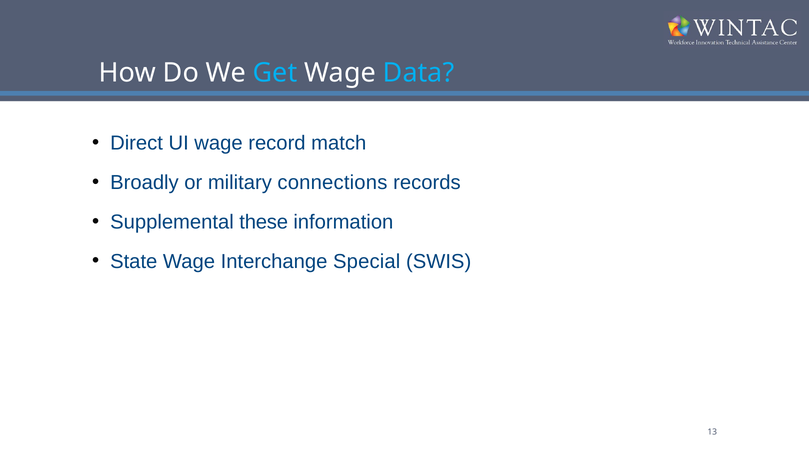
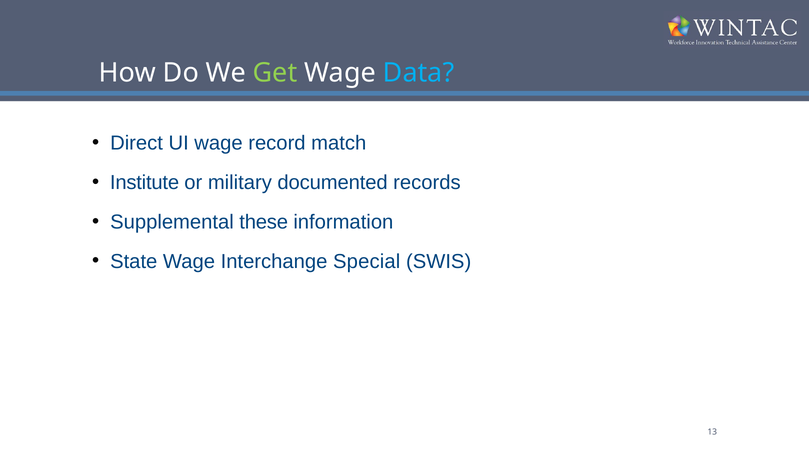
Get colour: light blue -> light green (275, 73)
Broadly: Broadly -> Institute (145, 183)
connections: connections -> documented (333, 183)
